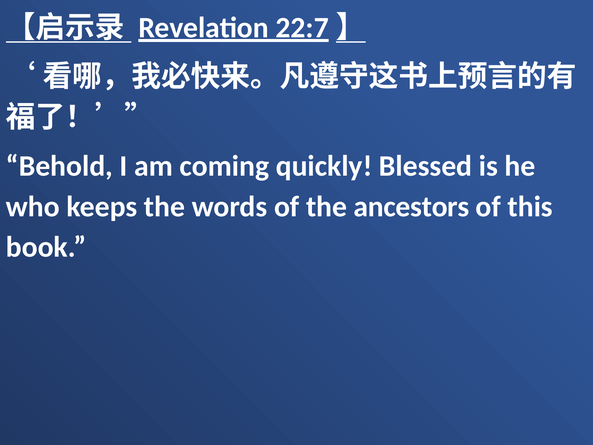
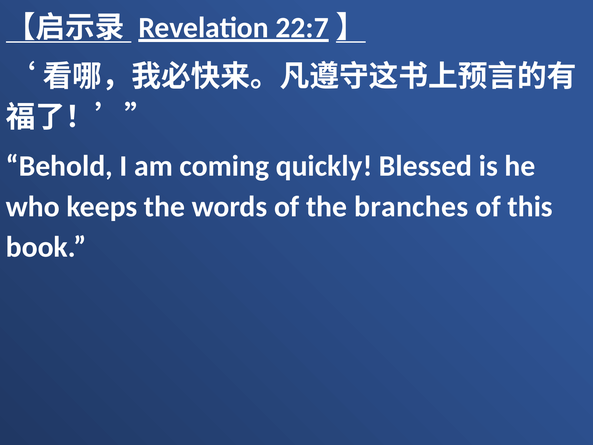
ancestors: ancestors -> branches (411, 206)
